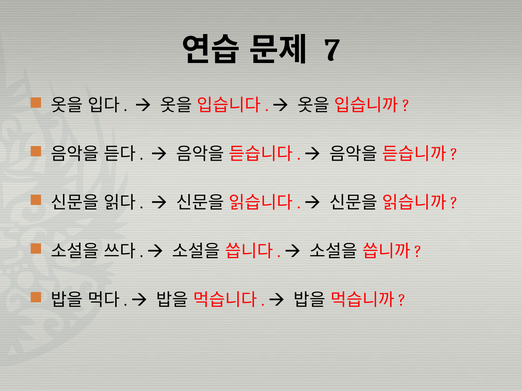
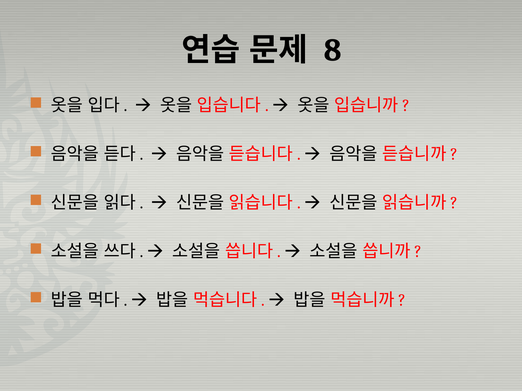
7: 7 -> 8 (333, 51)
